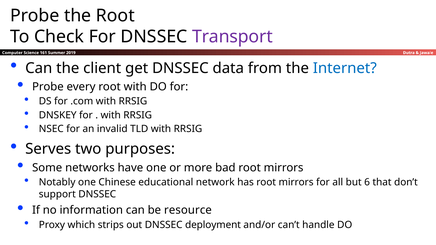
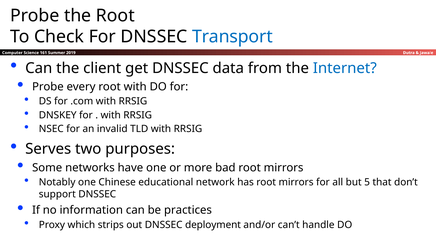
Transport colour: purple -> blue (232, 37)
6: 6 -> 5 (367, 182)
resource: resource -> practices (188, 210)
